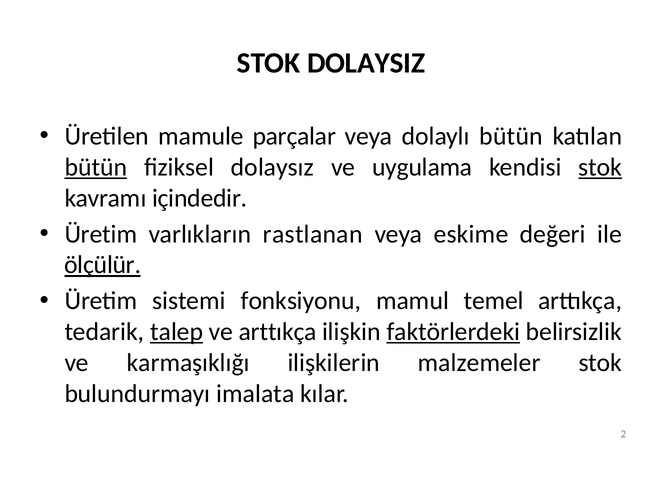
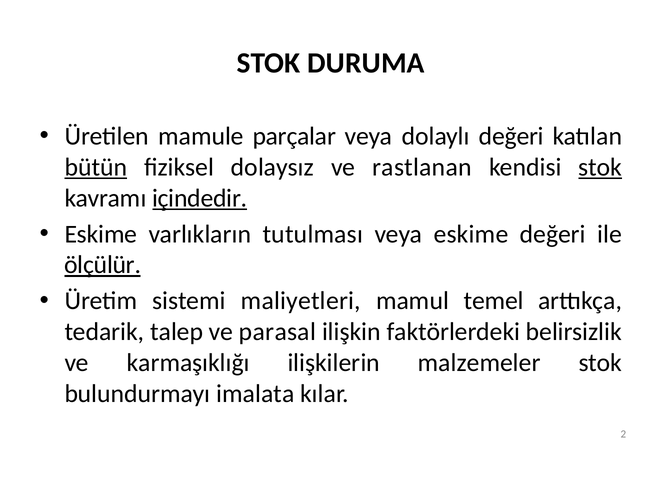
DOLAYSIZ: DOLAYSIZ -> DURUMA (366, 63)
dolaylı bütün: bütün -> değeri (511, 136)
uygulama: uygulama -> rastlanan (422, 167)
içindedir underline: none -> present (200, 198)
Üretim: Üretim -> Eskime (101, 234)
rastlanan: rastlanan -> tutulması (313, 234)
fonksiyonu: fonksiyonu -> maliyetleri (301, 301)
talep underline: present -> none (177, 332)
ve arttıkça: arttıkça -> parasal (277, 332)
faktörlerdeki underline: present -> none (453, 332)
